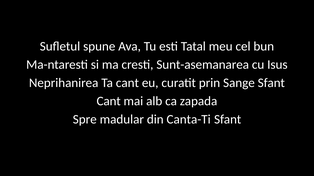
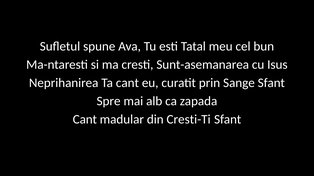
Cant: Cant -> Spre (109, 101)
Spre: Spre -> Cant (85, 120)
Canta-Ti: Canta-Ti -> Cresti-Ti (189, 120)
